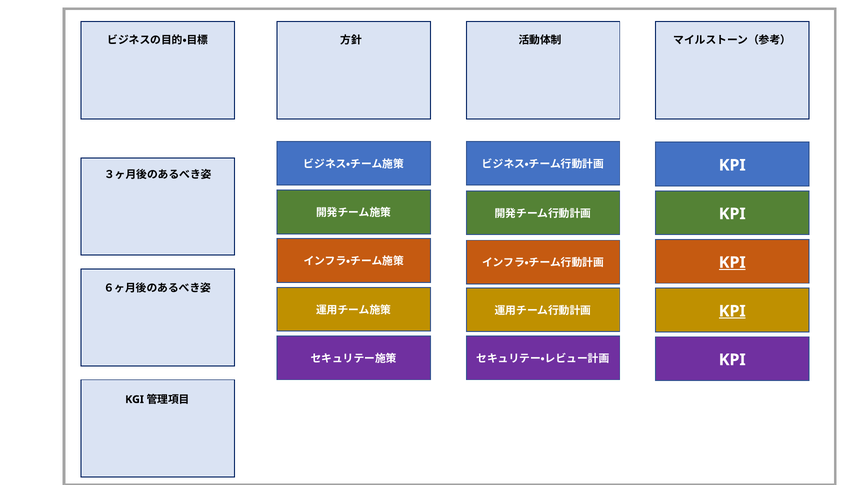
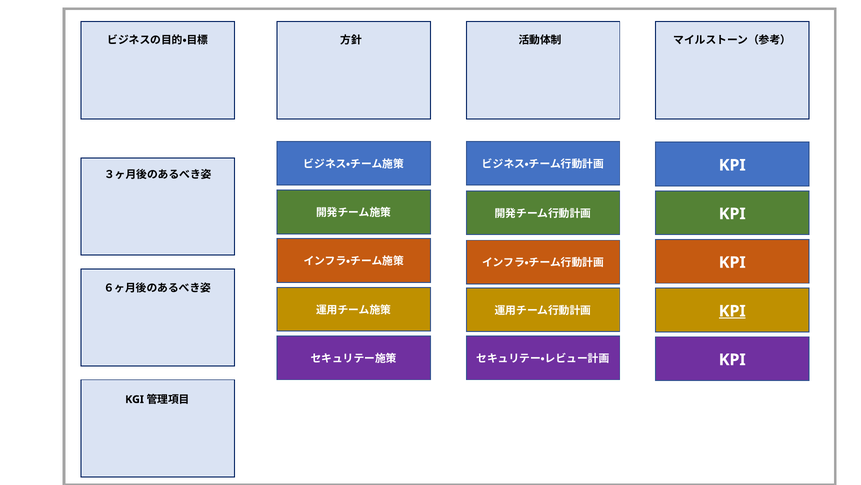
KPI underline: present -> none (732, 262)
